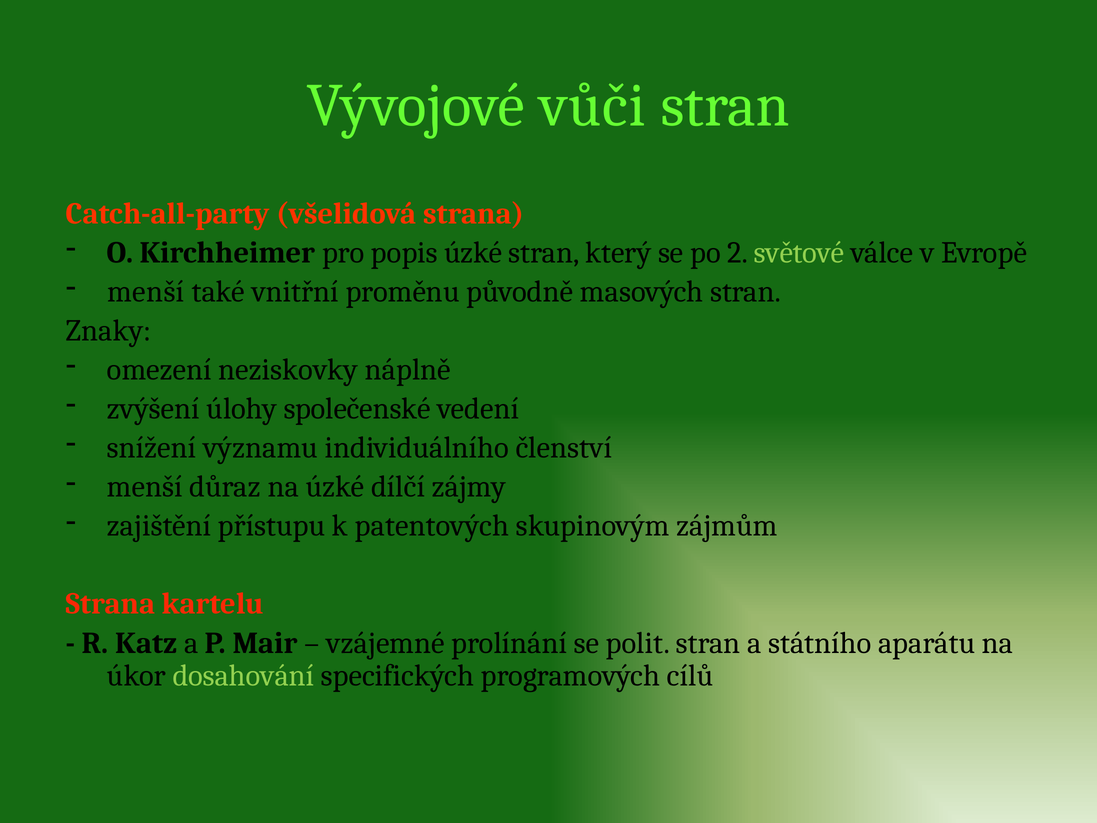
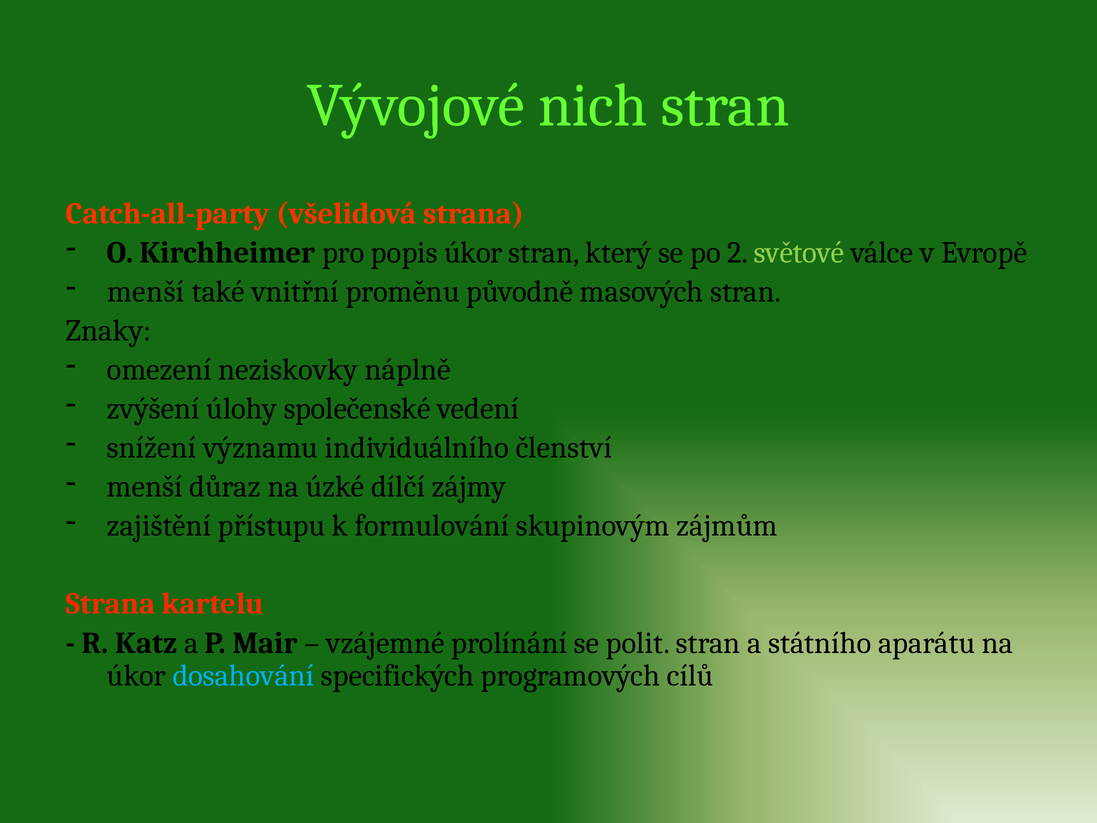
vůči: vůči -> nich (593, 106)
popis úzké: úzké -> úkor (473, 253)
patentových: patentových -> formulování (432, 526)
dosahování colour: light green -> light blue (243, 676)
